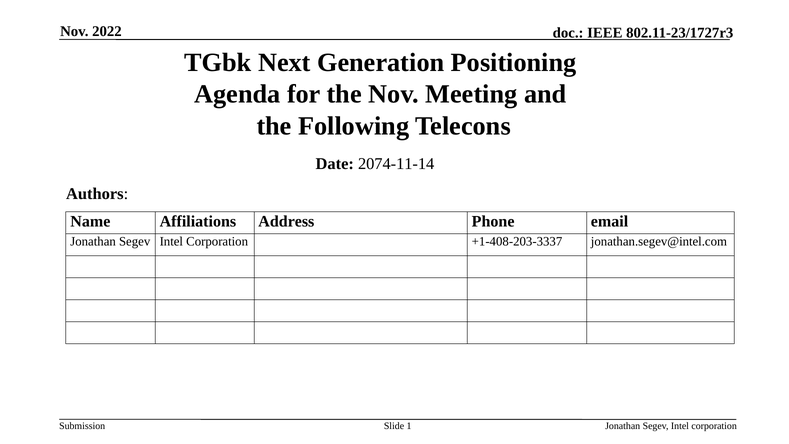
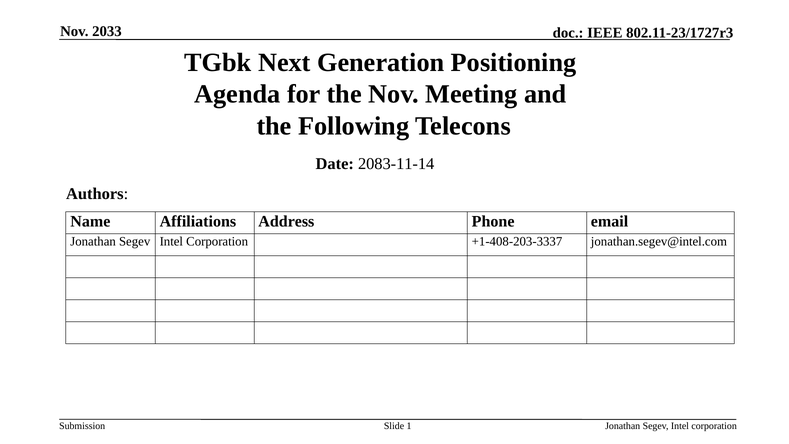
2022: 2022 -> 2033 (107, 31)
2074-11-14: 2074-11-14 -> 2083-11-14 (396, 164)
